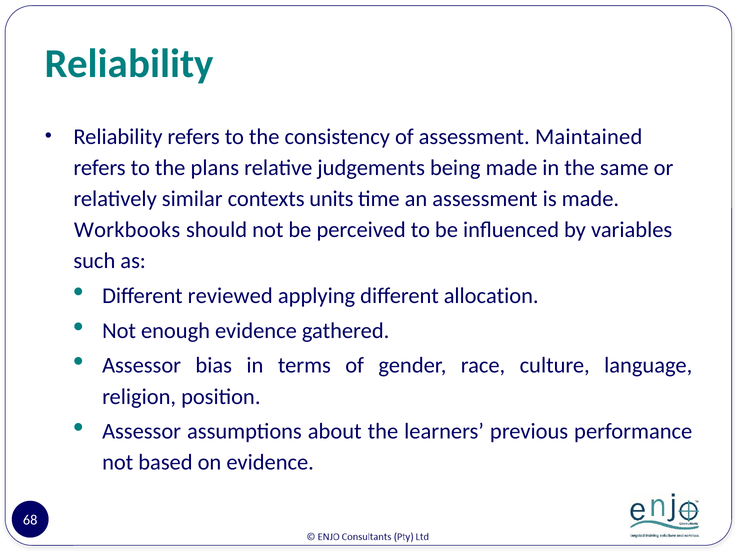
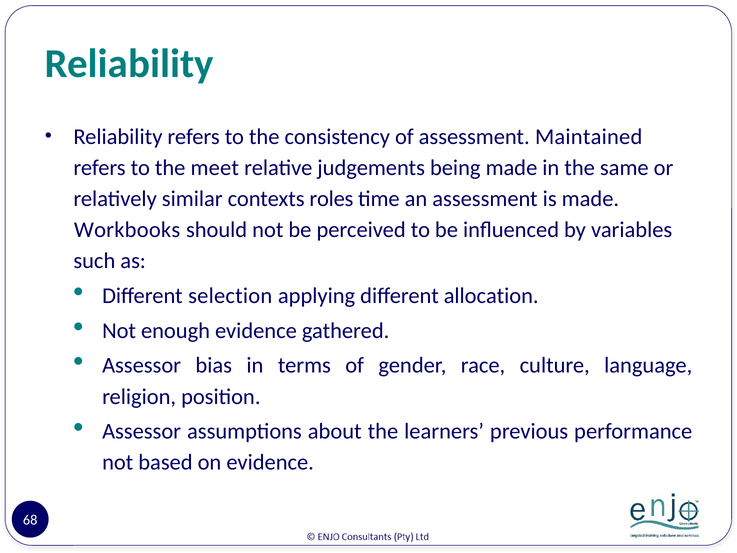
plans: plans -> meet (215, 168)
units: units -> roles (331, 199)
reviewed: reviewed -> selection (230, 296)
